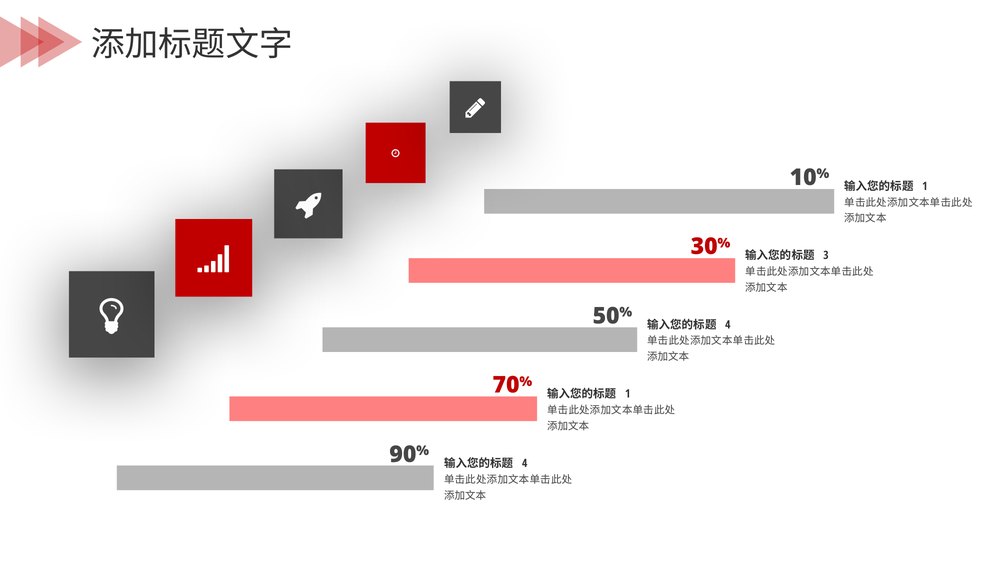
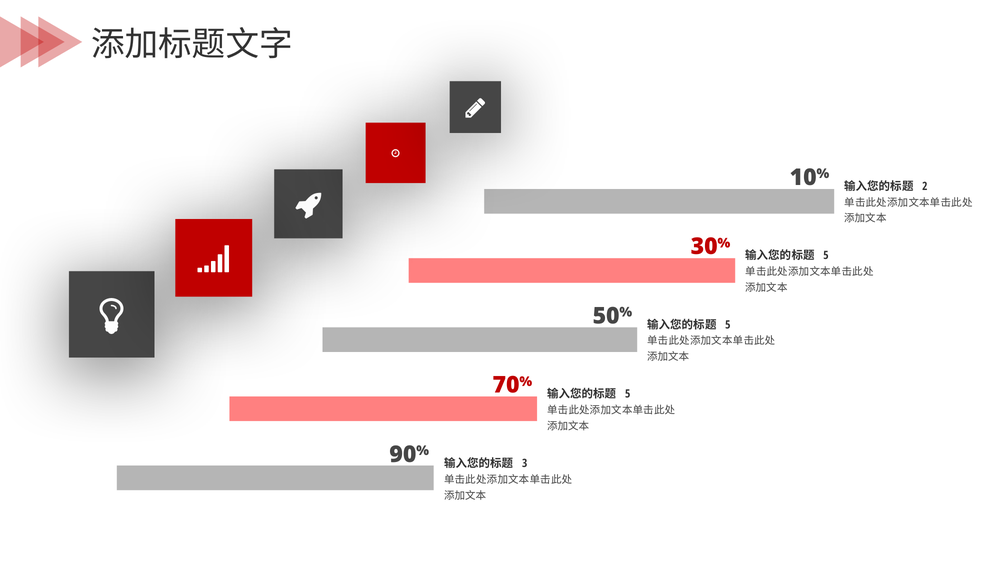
1: 1 -> 2 (925, 186)
3: 3 -> 5 (826, 255)
4: 4 -> 5 (728, 324)
1: 1 -> 5 (628, 394)
4: 4 -> 3 (525, 463)
